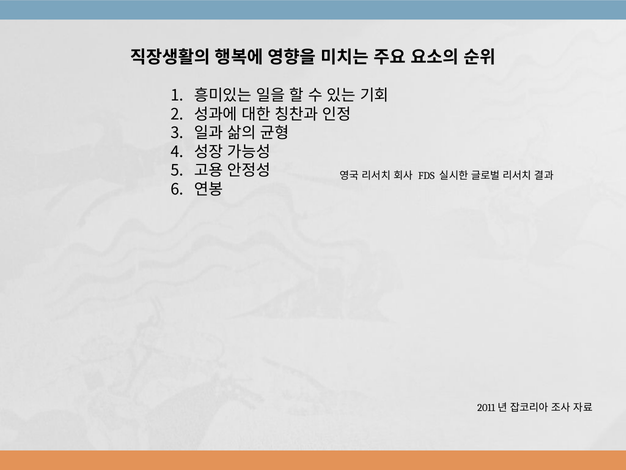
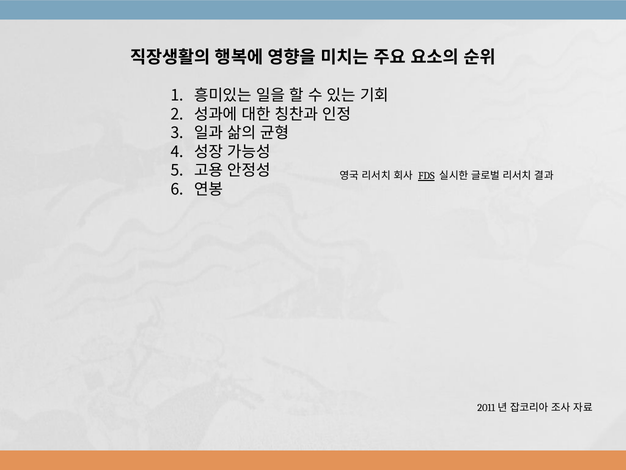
FDS underline: none -> present (426, 176)
